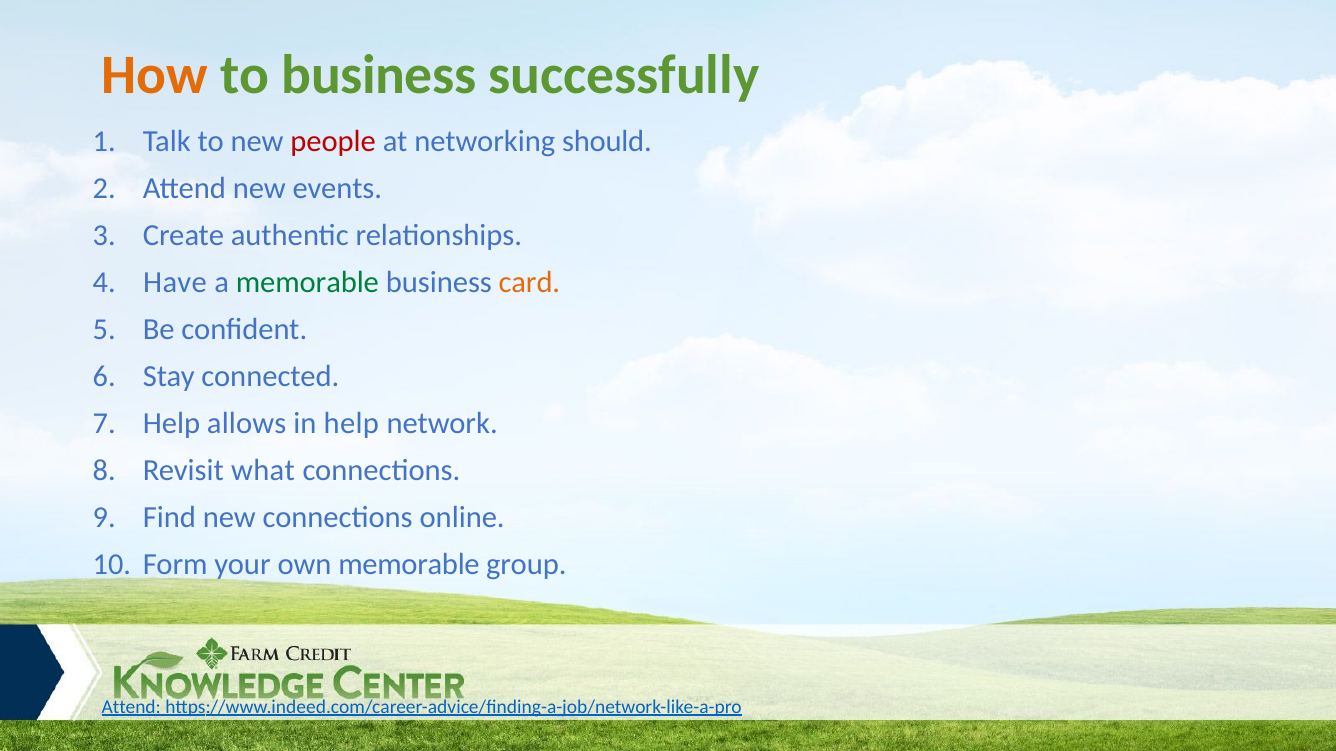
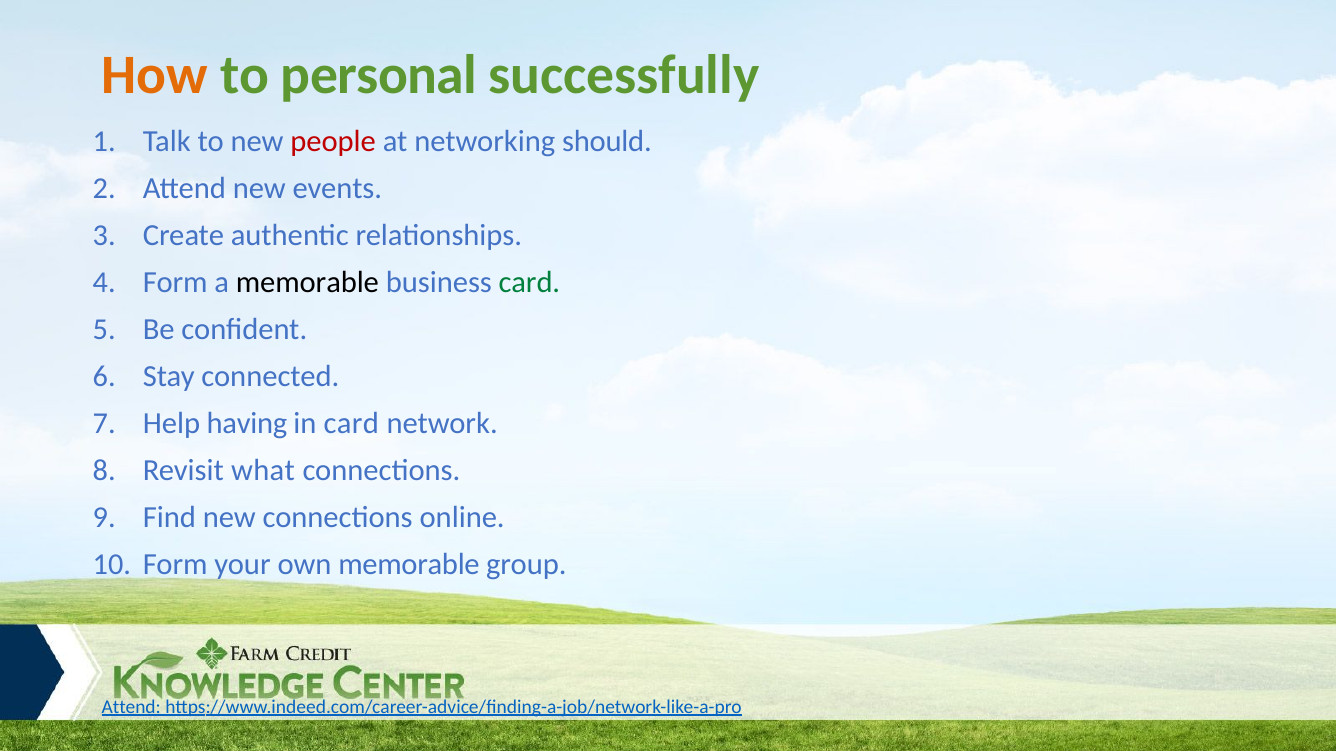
to business: business -> personal (379, 75)
Have: Have -> Form (175, 282)
memorable colour: green -> black (307, 282)
card colour: orange -> green (529, 282)
allows: allows -> having (247, 423)
in help: help -> card (351, 423)
